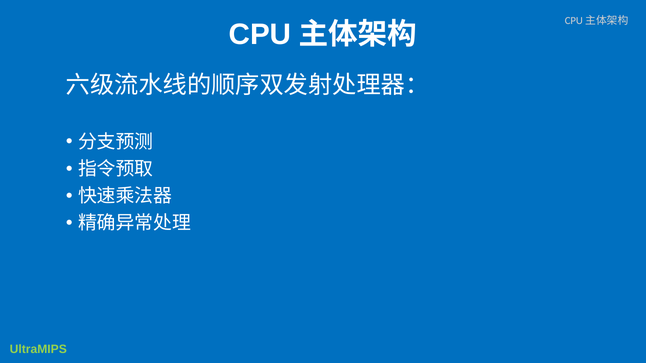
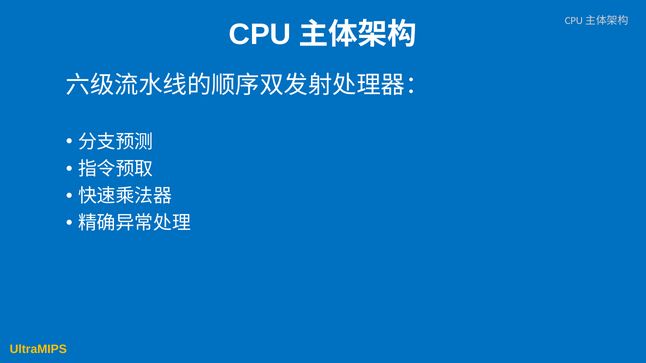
UltraMIPS colour: light green -> yellow (38, 350)
